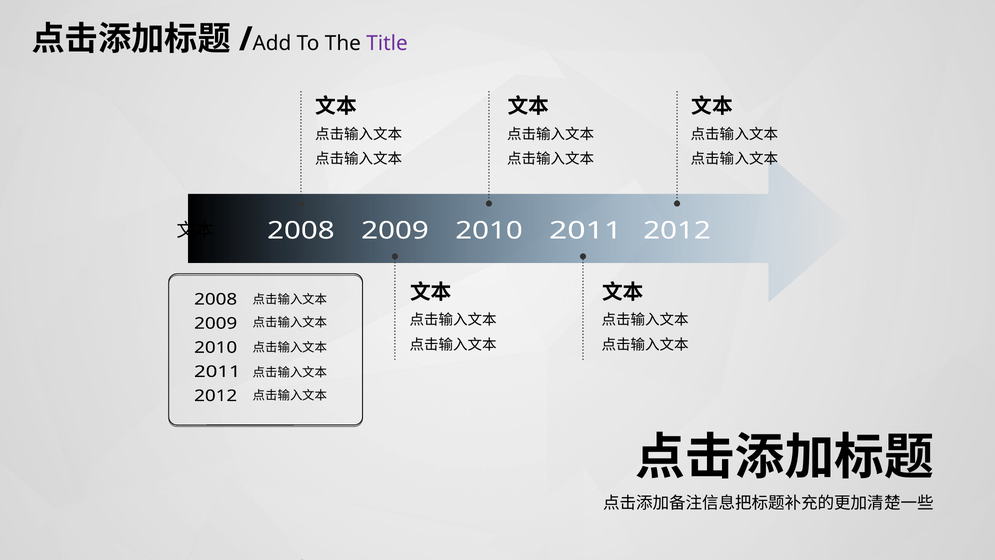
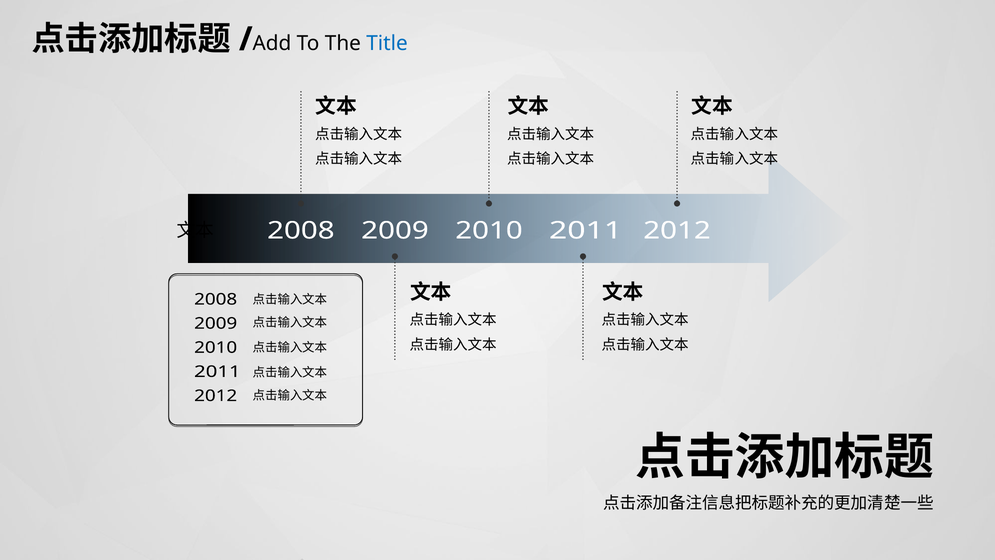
Title colour: purple -> blue (387, 43)
